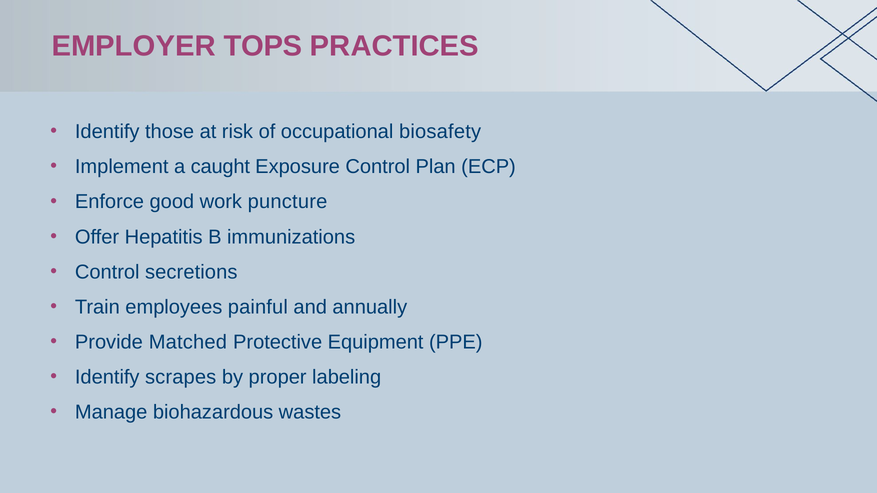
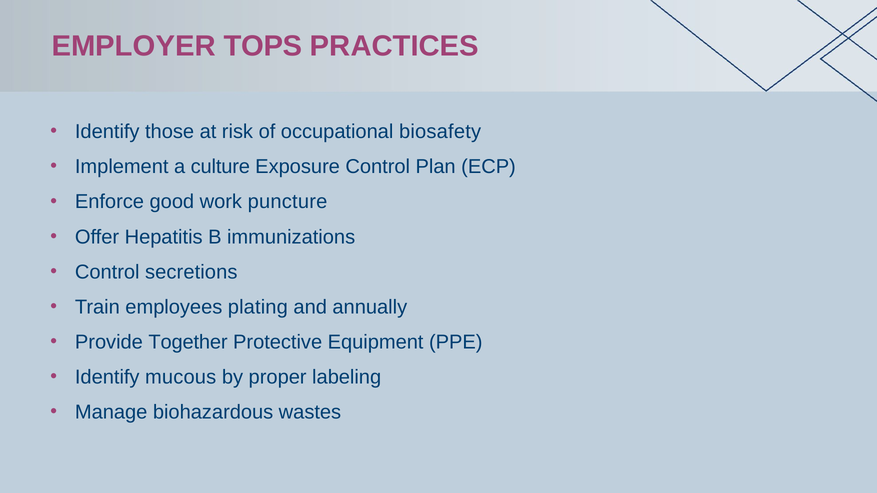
caught: caught -> culture (220, 167)
painful: painful -> plating (258, 307)
Matched: Matched -> Together (188, 342)
scrapes: scrapes -> mucous (181, 377)
